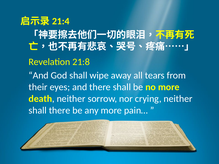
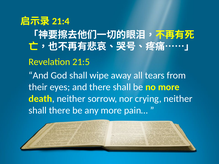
21:8: 21:8 -> 21:5 (81, 62)
